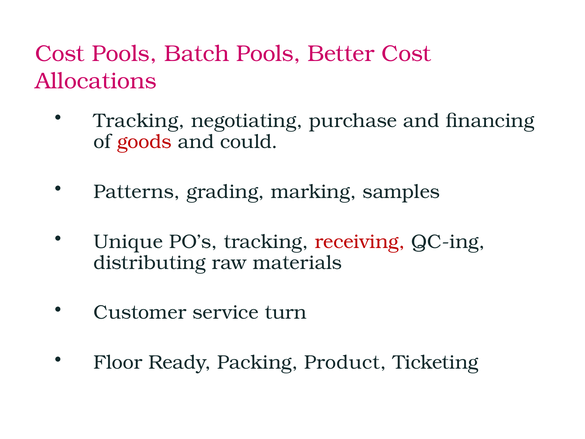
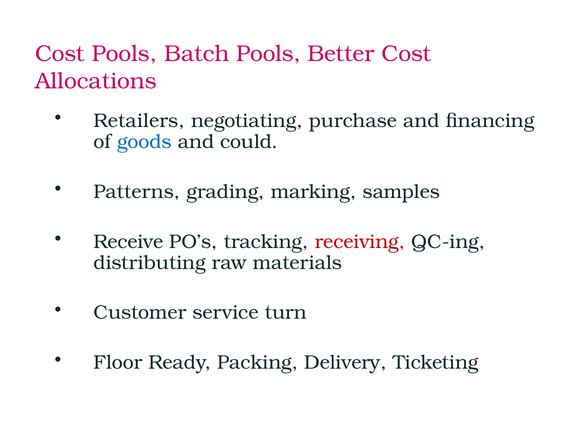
Tracking: Tracking -> Retailers (139, 121)
goods colour: red -> blue (144, 142)
Unique: Unique -> Receive (128, 241)
Product: Product -> Delivery (345, 362)
